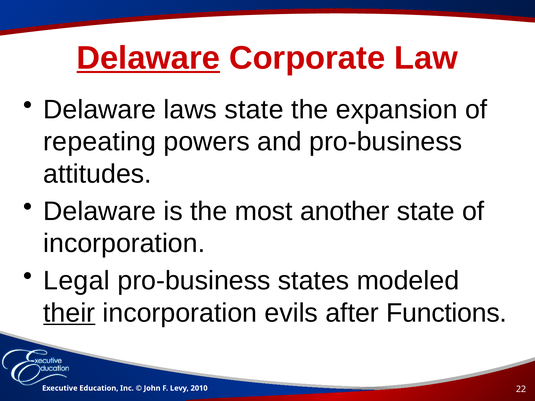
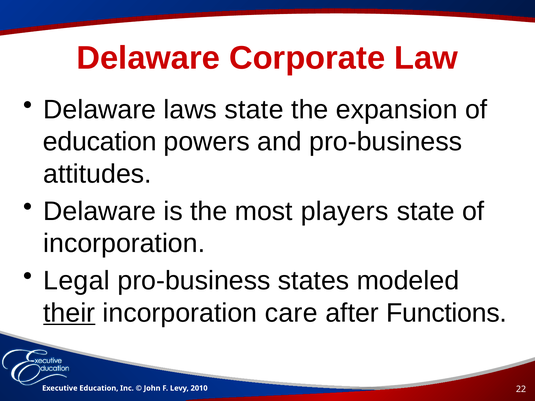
Delaware underline: present -> none (148, 58)
repeating: repeating -> education (100, 142)
another: another -> players (345, 211)
evils: evils -> care (291, 313)
